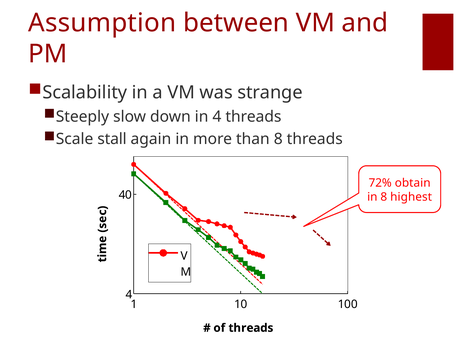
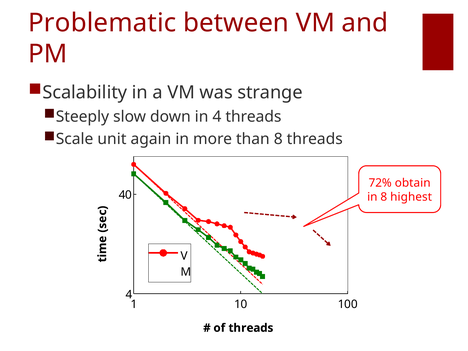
Assumption: Assumption -> Problematic (102, 23)
stall: stall -> unit (112, 139)
